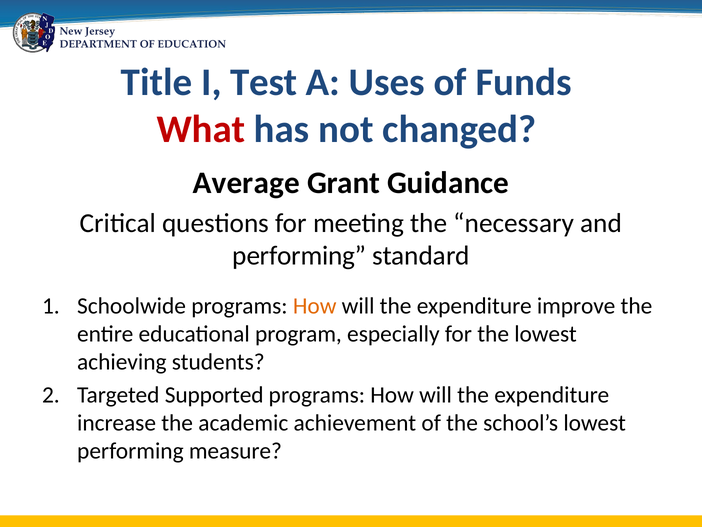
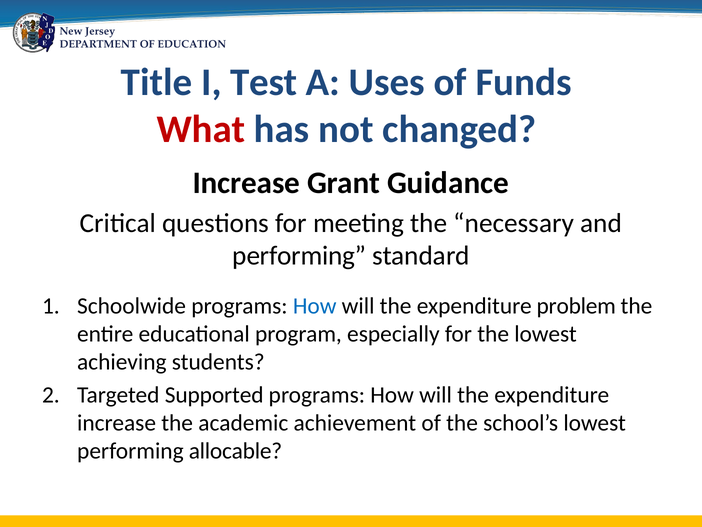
Average: Average -> Increase (246, 183)
How colour: orange -> blue (315, 306)
improve: improve -> problem (576, 306)
measure: measure -> allocable (235, 451)
